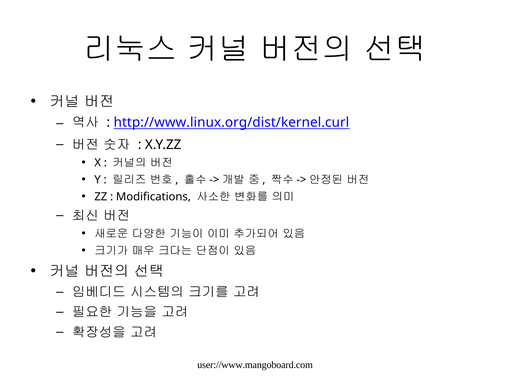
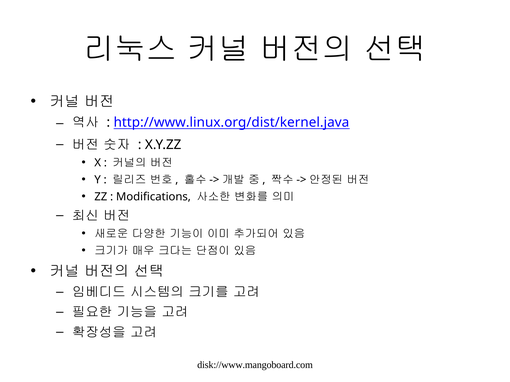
http://www.linux.org/dist/kernel.curl: http://www.linux.org/dist/kernel.curl -> http://www.linux.org/dist/kernel.java (231, 123)
user://www.mangoboard.com: user://www.mangoboard.com -> disk://www.mangoboard.com (255, 365)
